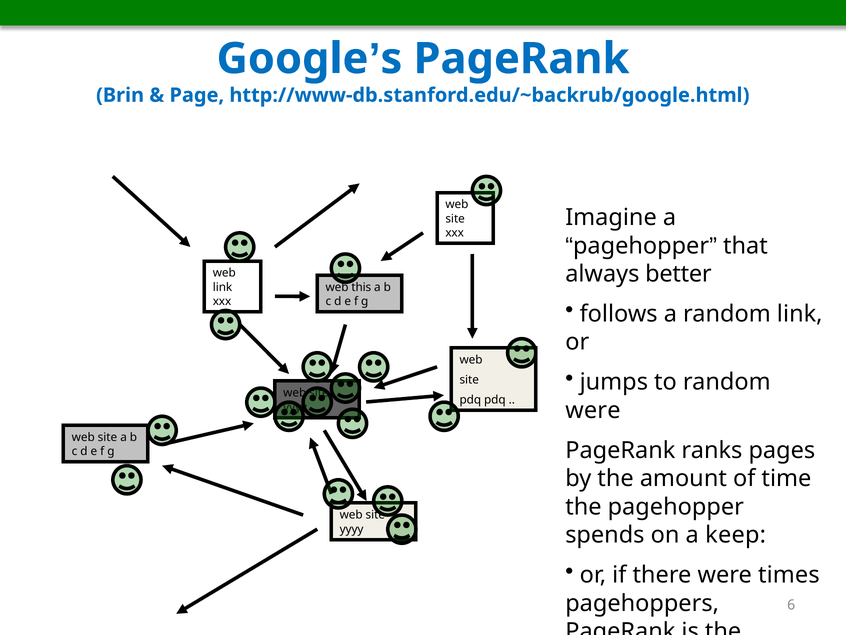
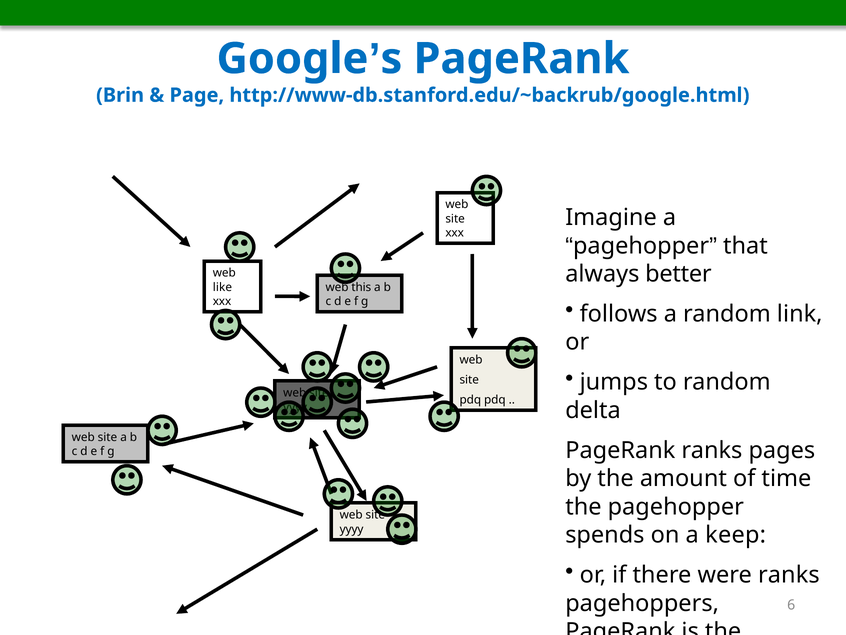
link: link -> like (222, 287)
were: were -> delta (593, 410)
were times: times -> ranks (789, 575)
